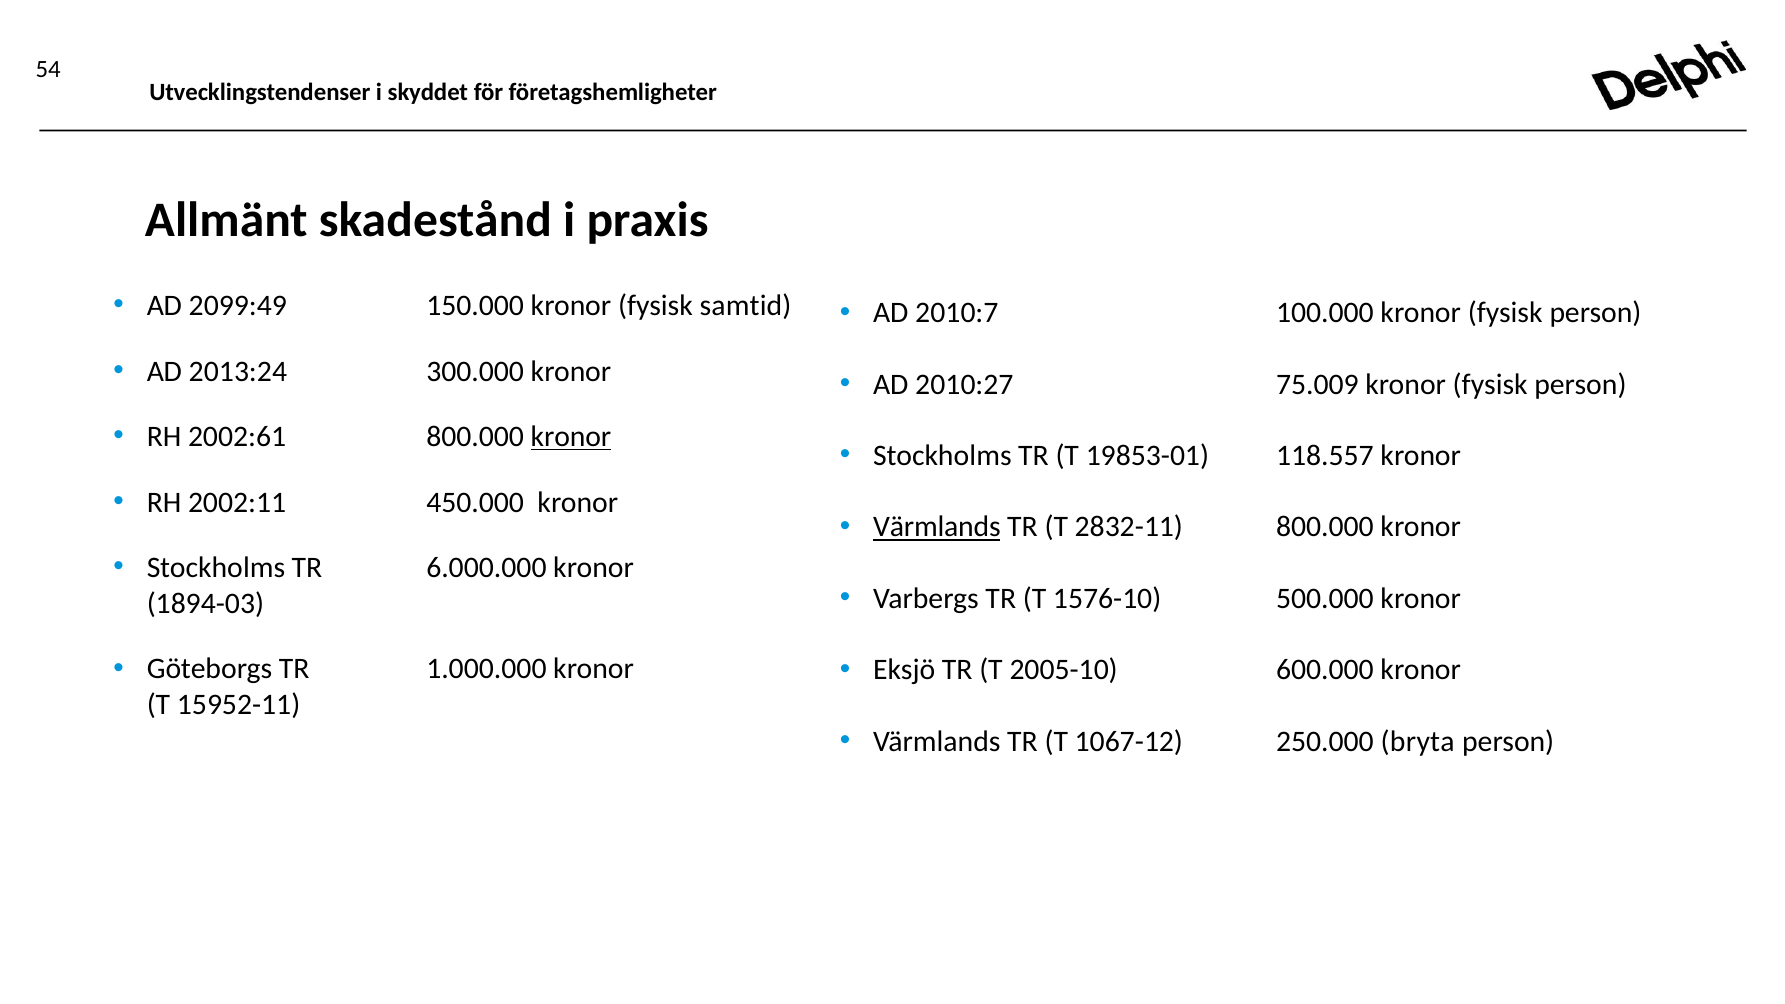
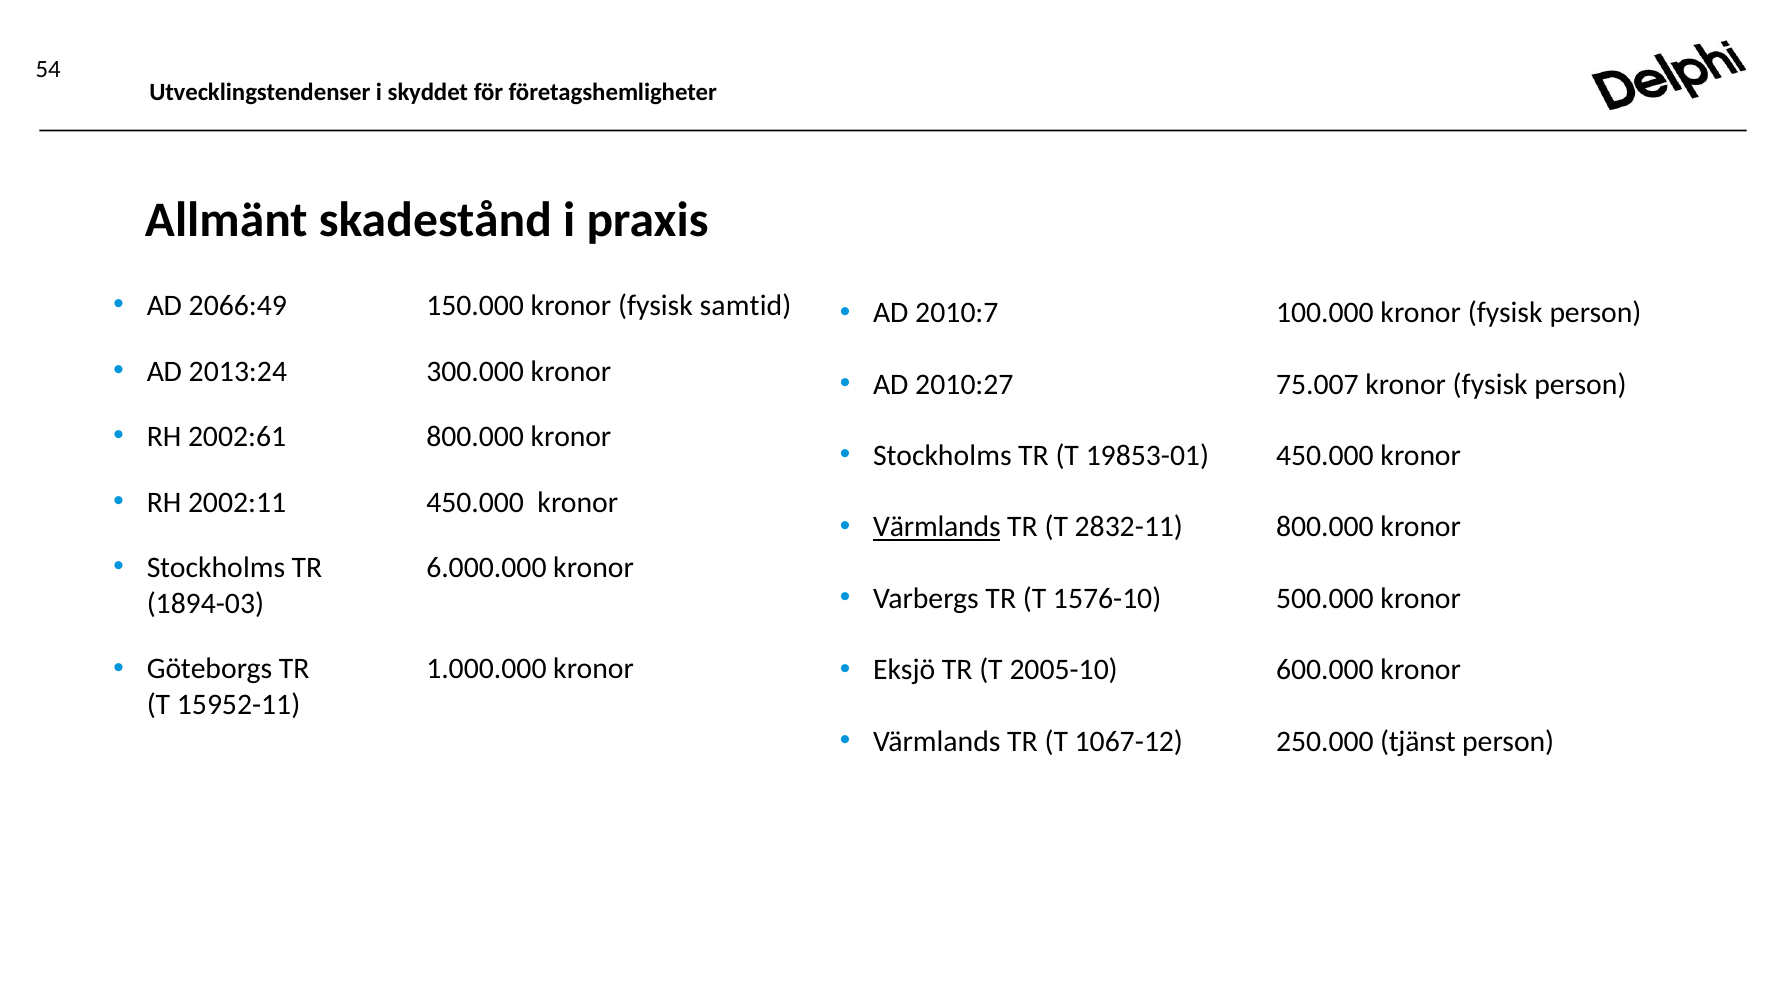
2099:49: 2099:49 -> 2066:49 (238, 306)
75.009: 75.009 -> 75.007 (1317, 384)
kronor underline: present -> none (571, 437)
19853-01 118.557: 118.557 -> 450.000 (1325, 456)
bryta: bryta -> tjänst (1418, 741)
